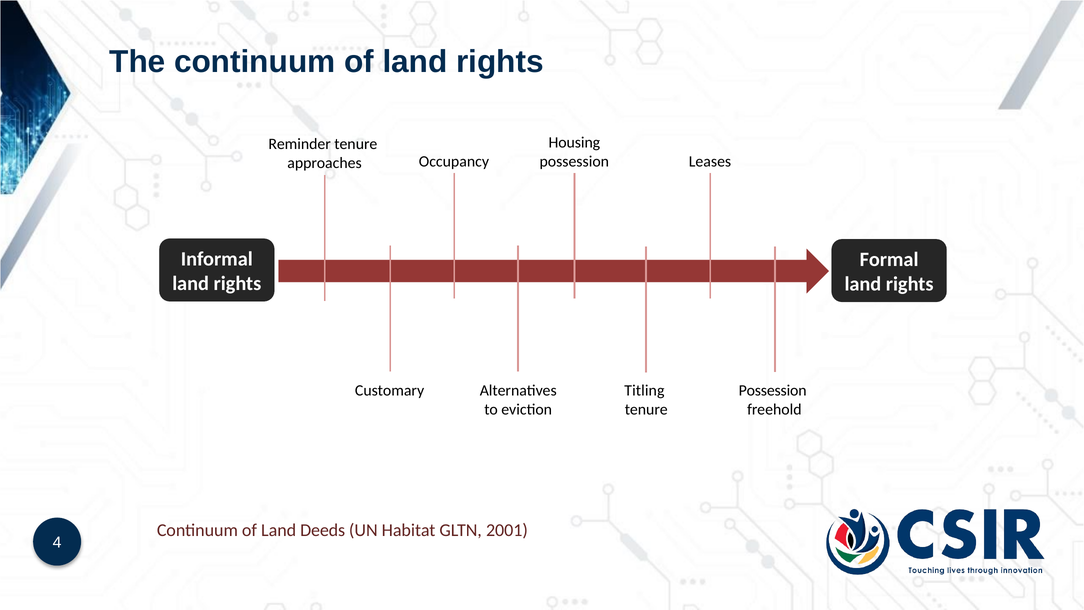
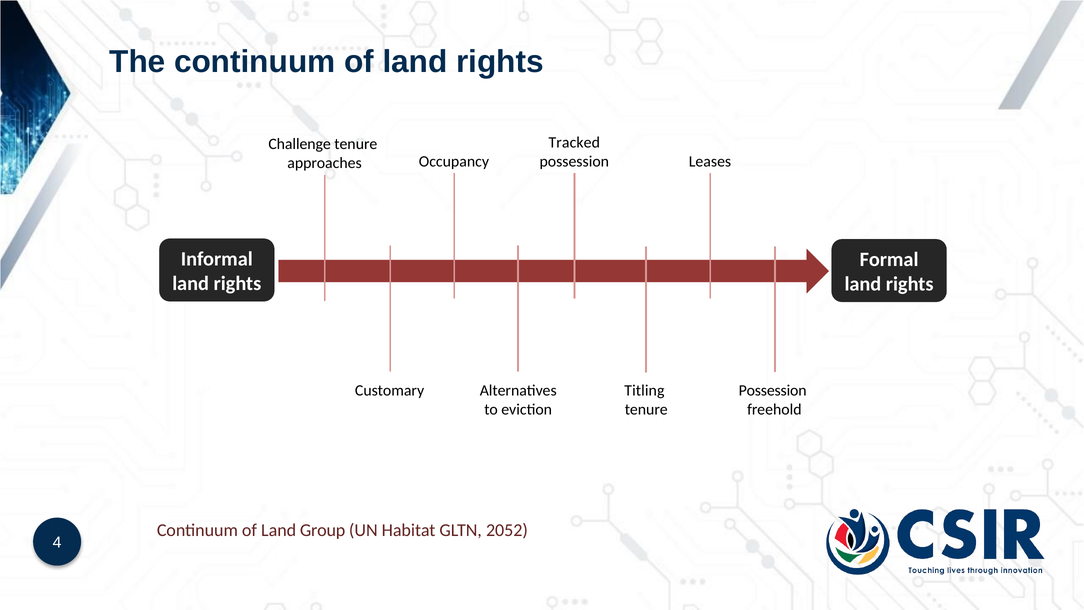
Housing: Housing -> Tracked (574, 143)
Reminder: Reminder -> Challenge (300, 144)
Deeds: Deeds -> Group (323, 530)
2001: 2001 -> 2052 (507, 530)
